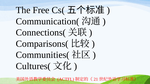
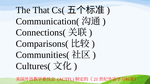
Free: Free -> That (41, 10)
